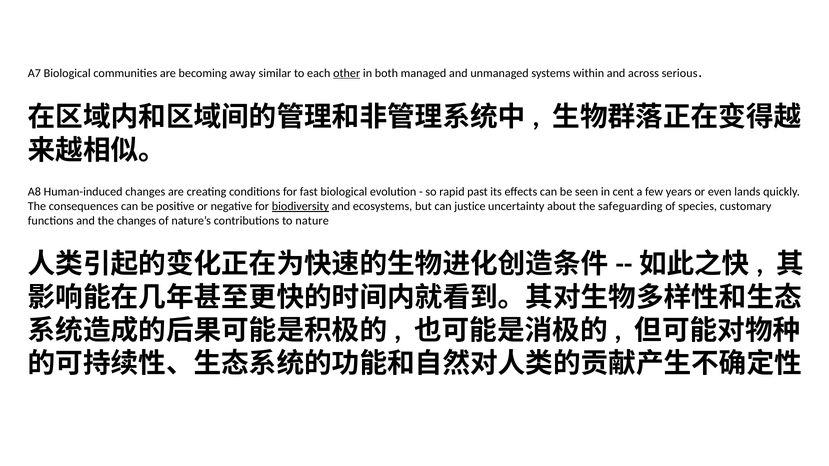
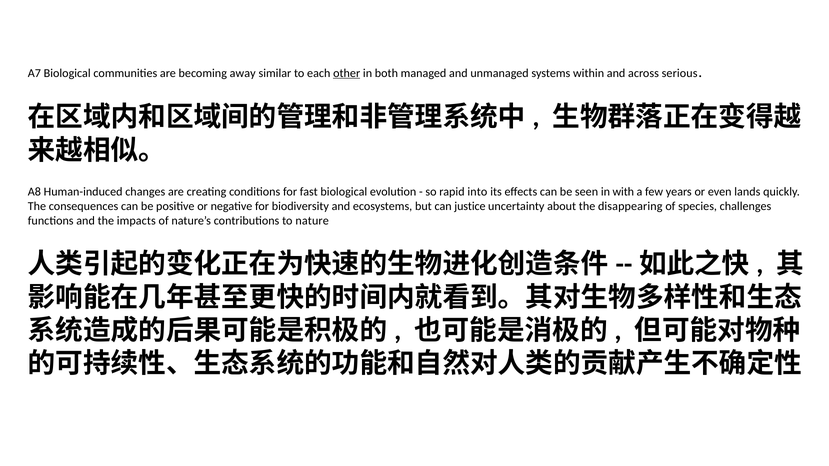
past: past -> into (477, 192)
cent: cent -> with (623, 192)
biodiversity underline: present -> none (300, 206)
safeguarding: safeguarding -> disappearing (630, 206)
customary: customary -> challenges (746, 206)
the changes: changes -> impacts (136, 221)
